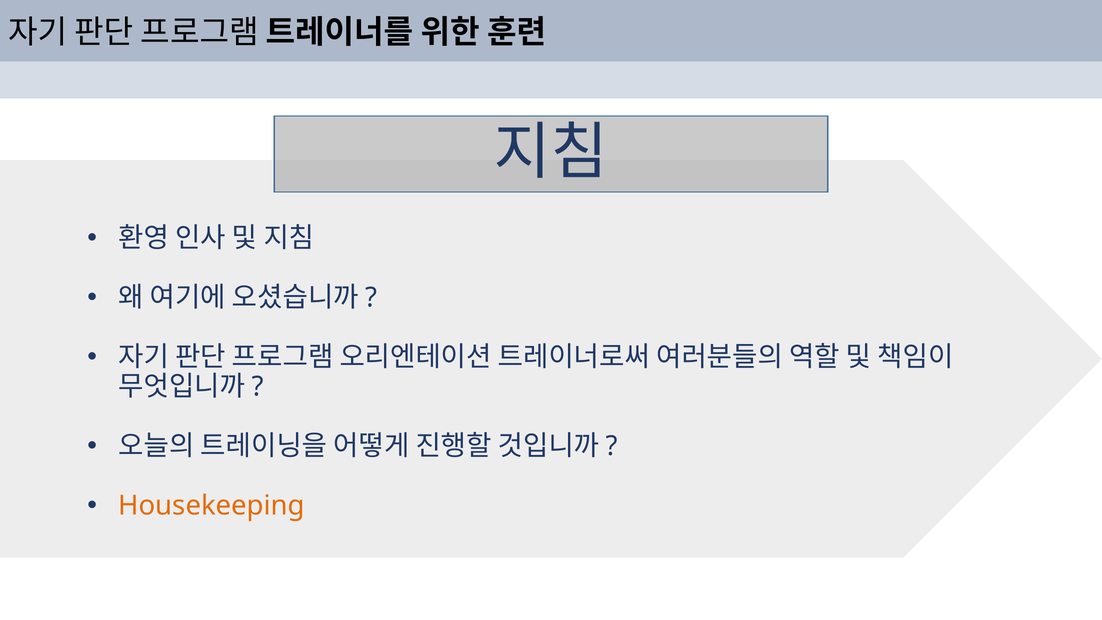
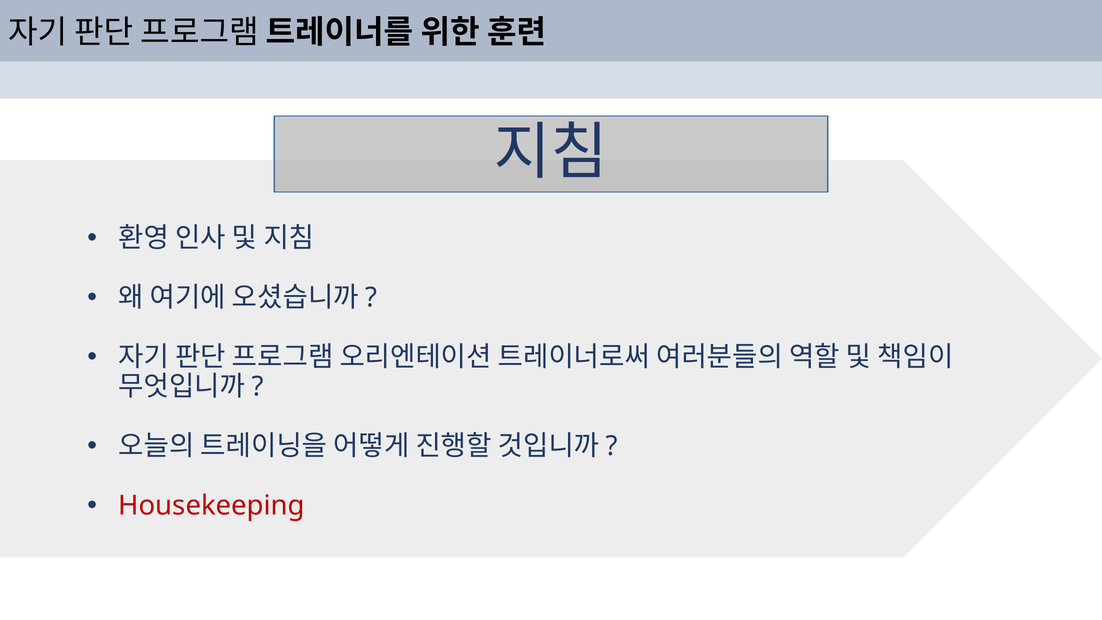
Housekeeping colour: orange -> red (212, 506)
